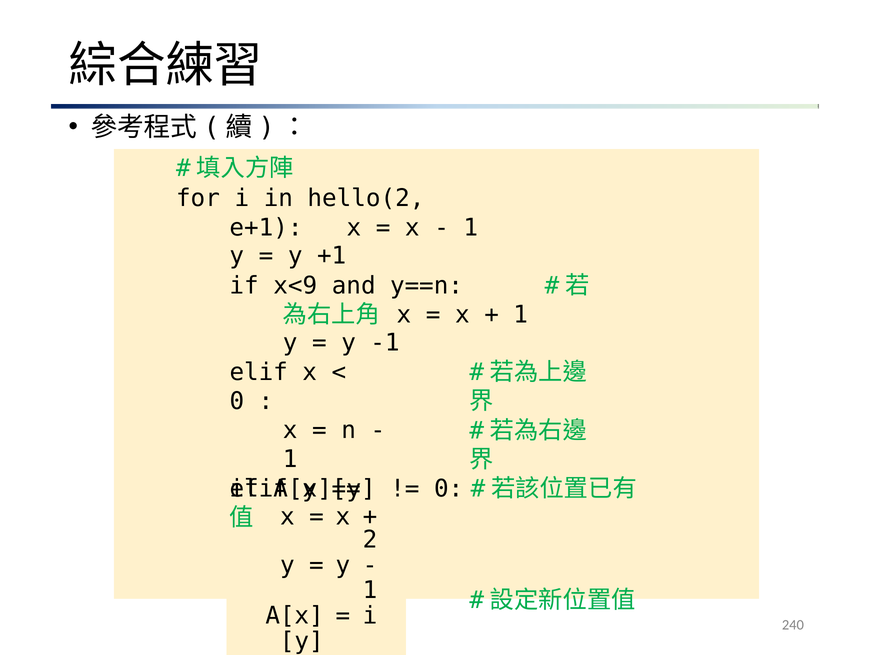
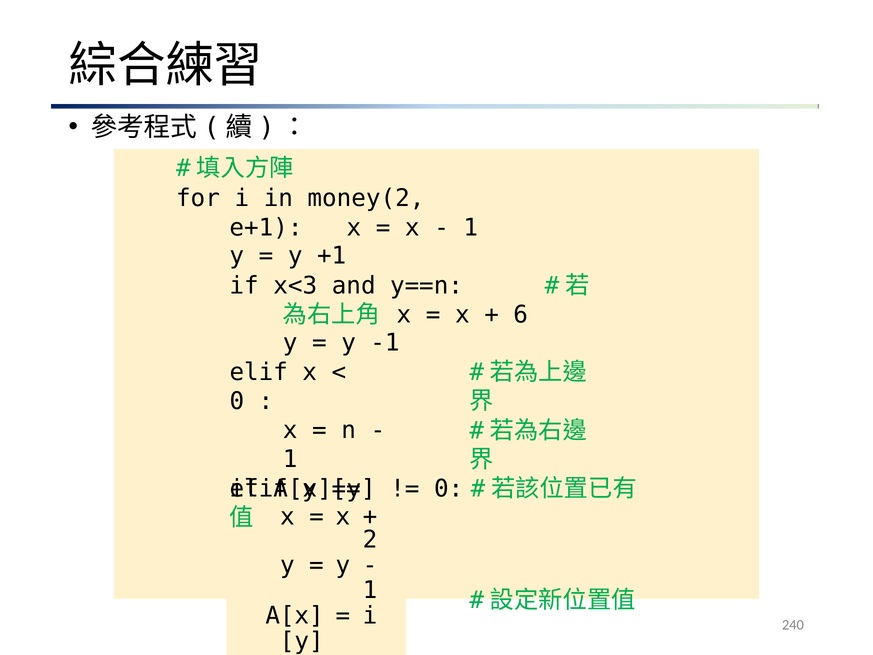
hello(2: hello(2 -> money(2 (366, 198)
x<9: x<9 -> x<3 (295, 286)
1: 1 -> 6 (521, 315)
